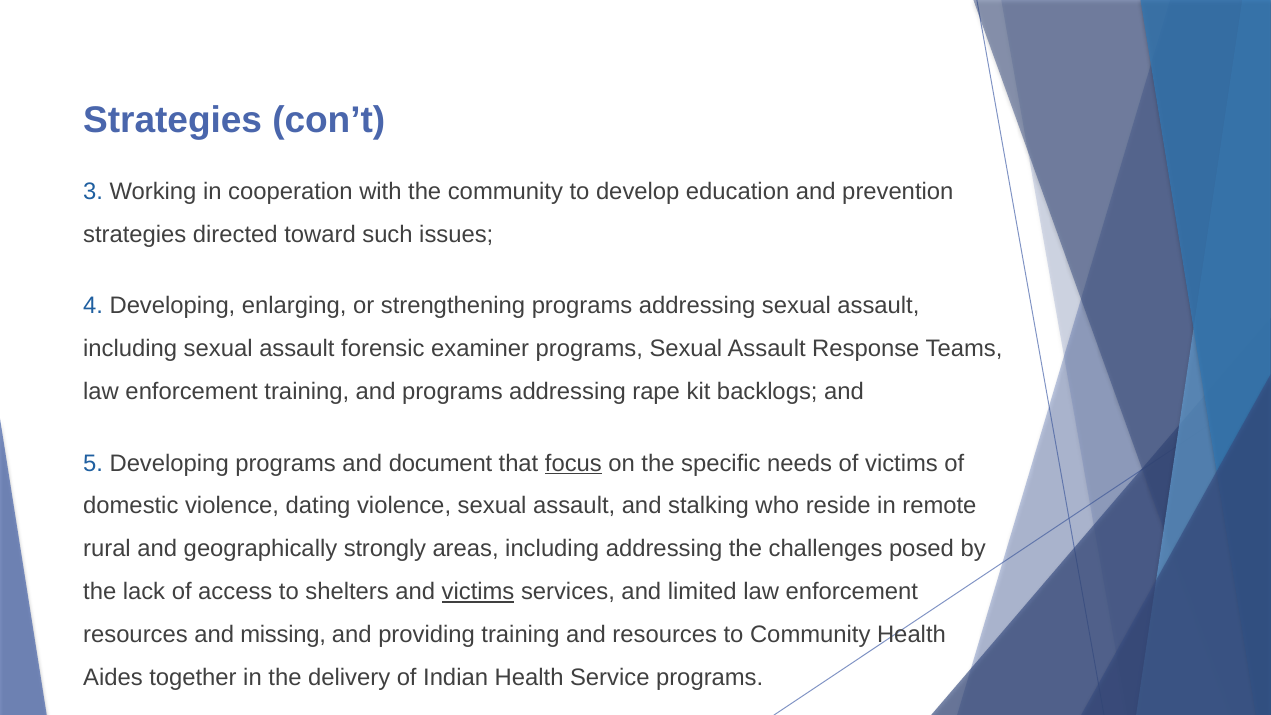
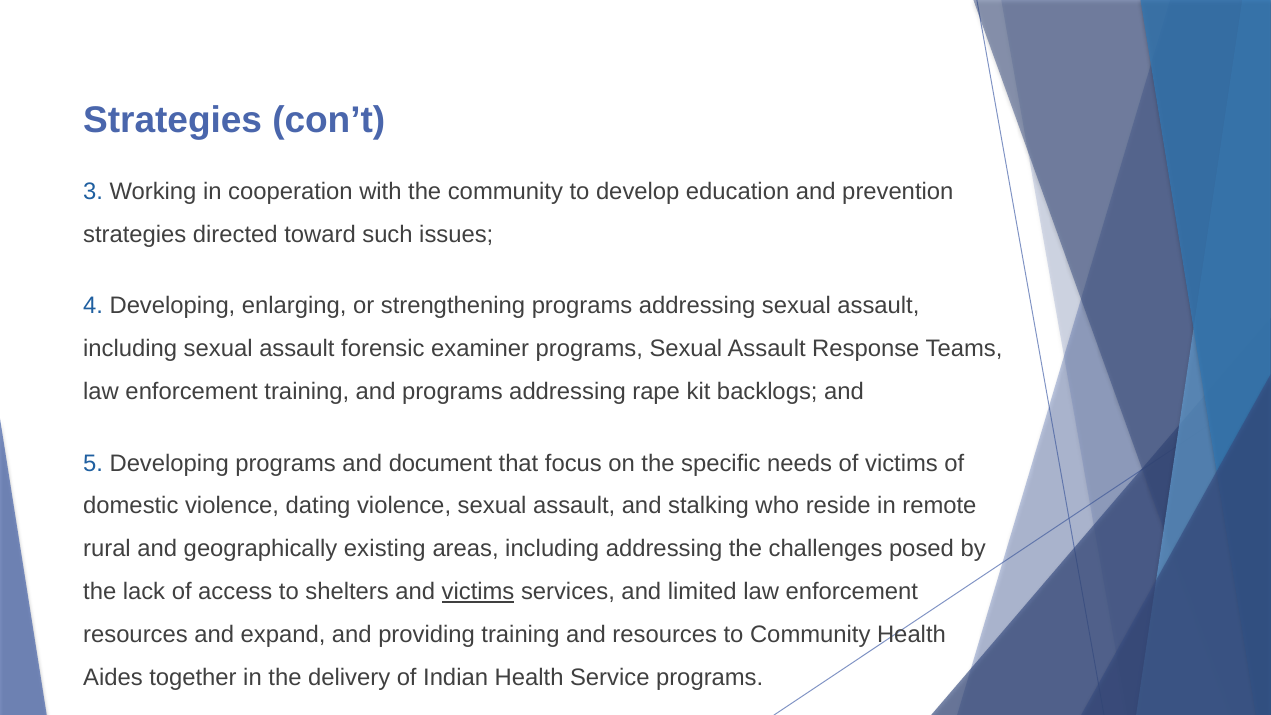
focus underline: present -> none (573, 463)
strongly: strongly -> existing (385, 549)
missing: missing -> expand (283, 635)
